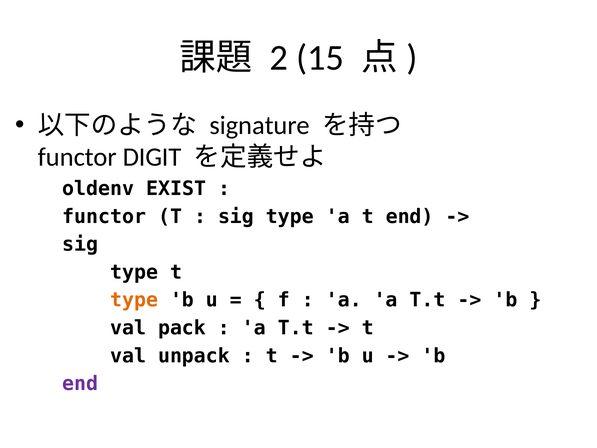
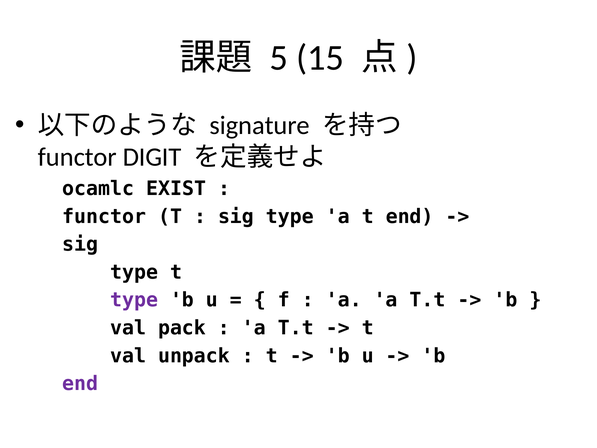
2: 2 -> 5 (279, 58)
oldenv: oldenv -> ocamlc (98, 189)
type colour: orange -> purple (134, 300)
